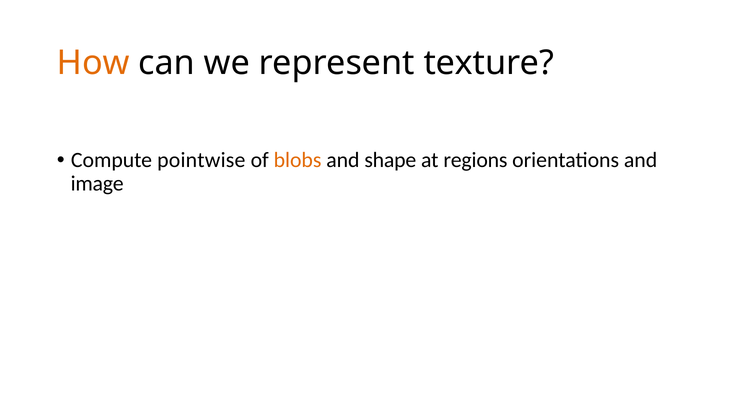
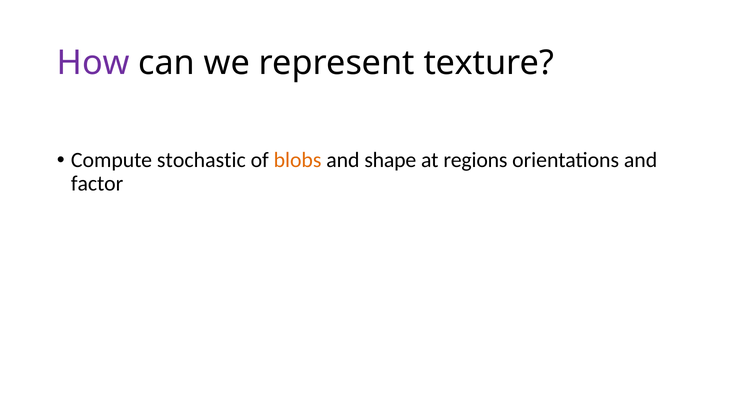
How colour: orange -> purple (93, 63)
pointwise: pointwise -> stochastic (201, 160)
image: image -> factor (97, 184)
